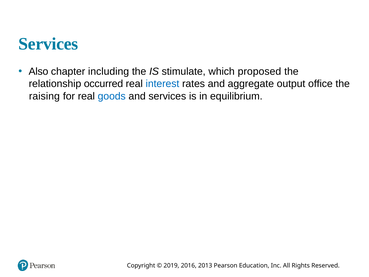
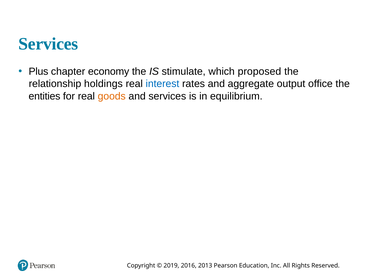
Also: Also -> Plus (38, 71)
including: including -> economy (109, 71)
occurred: occurred -> holdings (103, 84)
raising: raising -> entities (44, 96)
goods colour: blue -> orange (112, 96)
